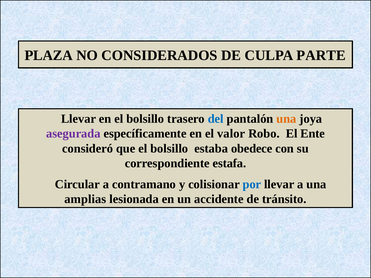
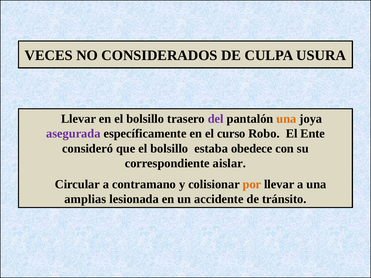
PLAZA: PLAZA -> VECES (49, 56)
PARTE: PARTE -> USURA (321, 56)
del colour: blue -> purple (216, 119)
valor: valor -> curso (231, 134)
estafa: estafa -> aislar (229, 163)
por colour: blue -> orange (252, 184)
